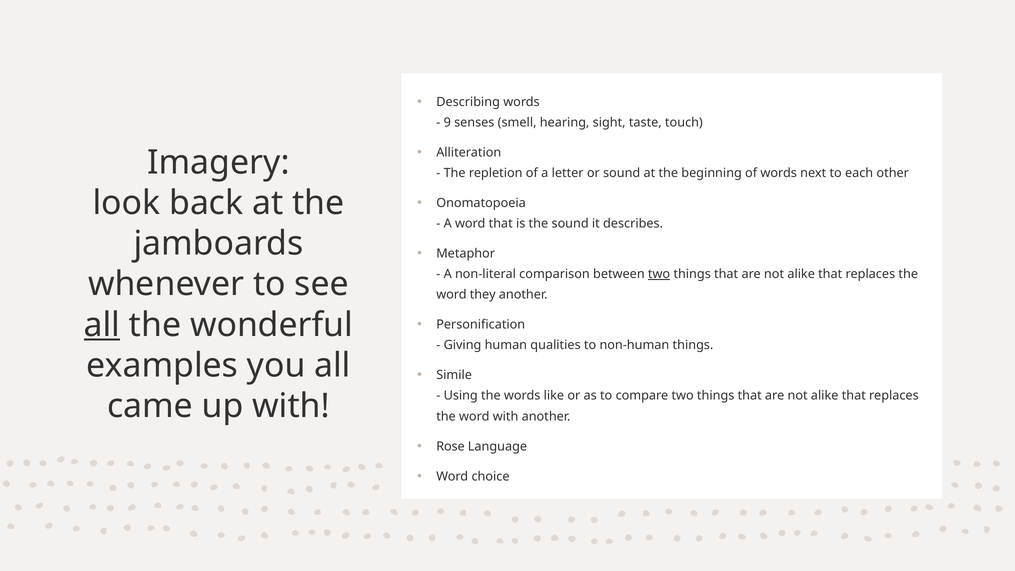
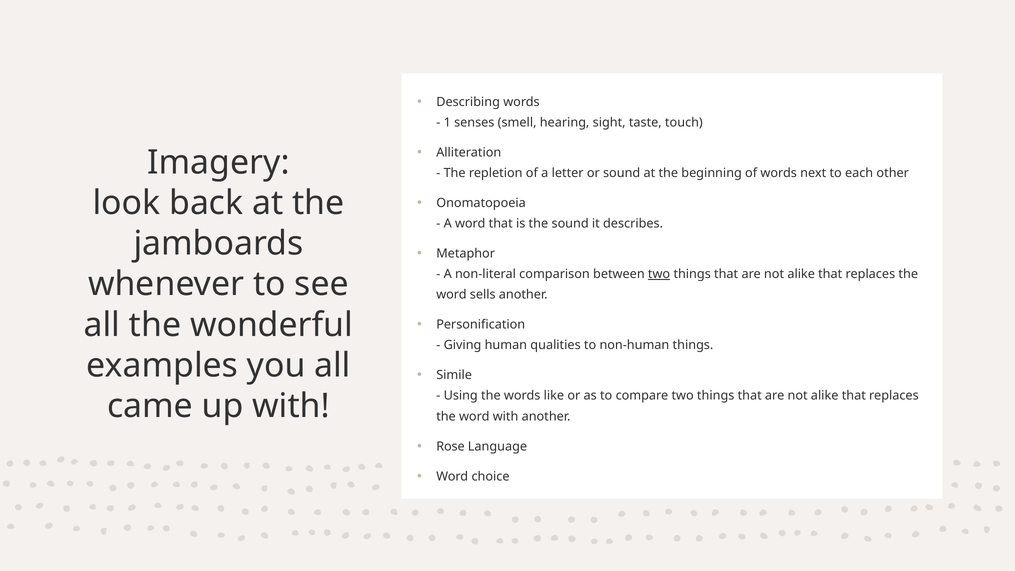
9: 9 -> 1 (447, 122)
they: they -> sells (483, 295)
all underline: present -> none (102, 325)
